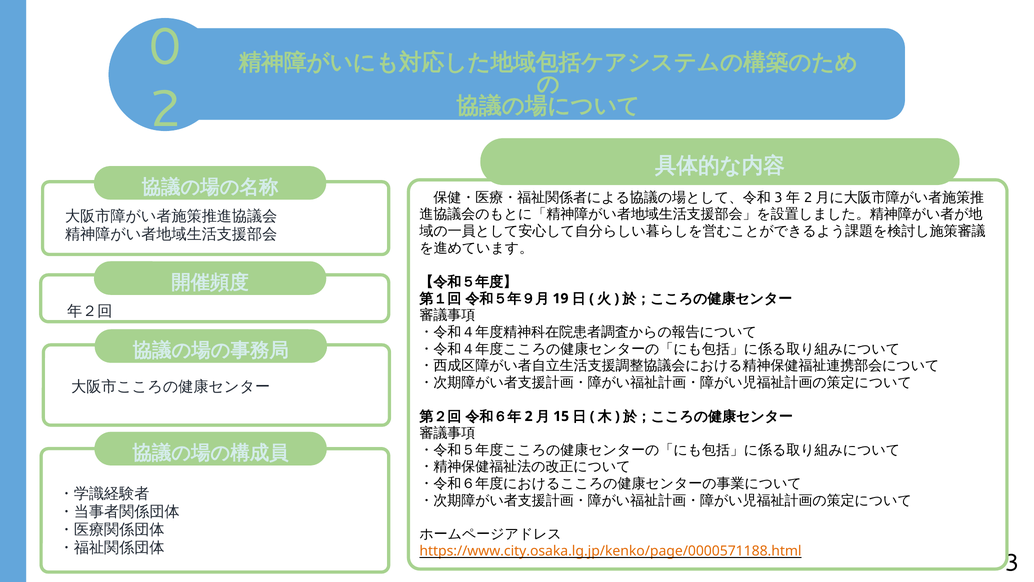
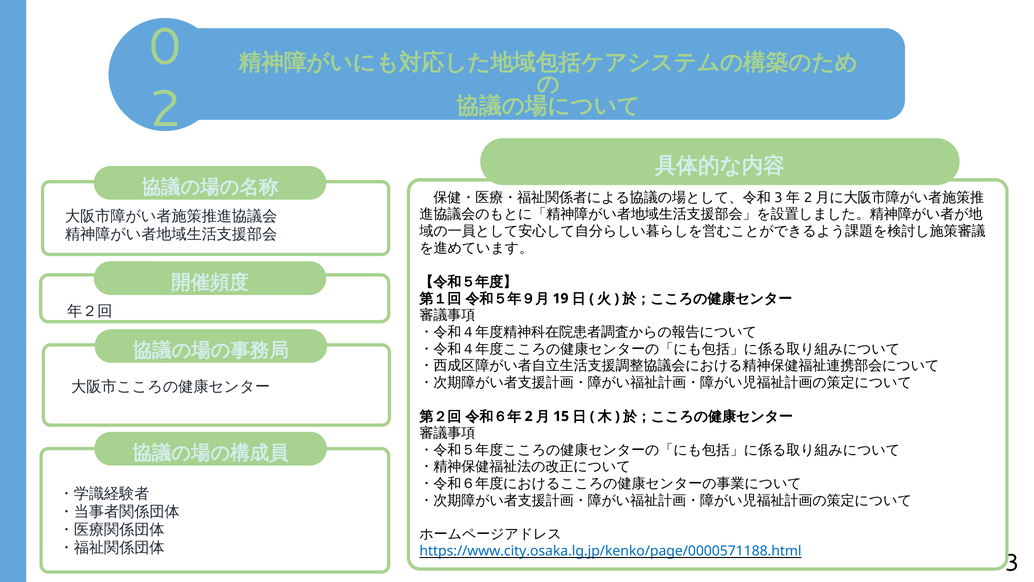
https://www.city.osaka.lg.jp/kenko/page/0000571188.html colour: orange -> blue (611, 551)
